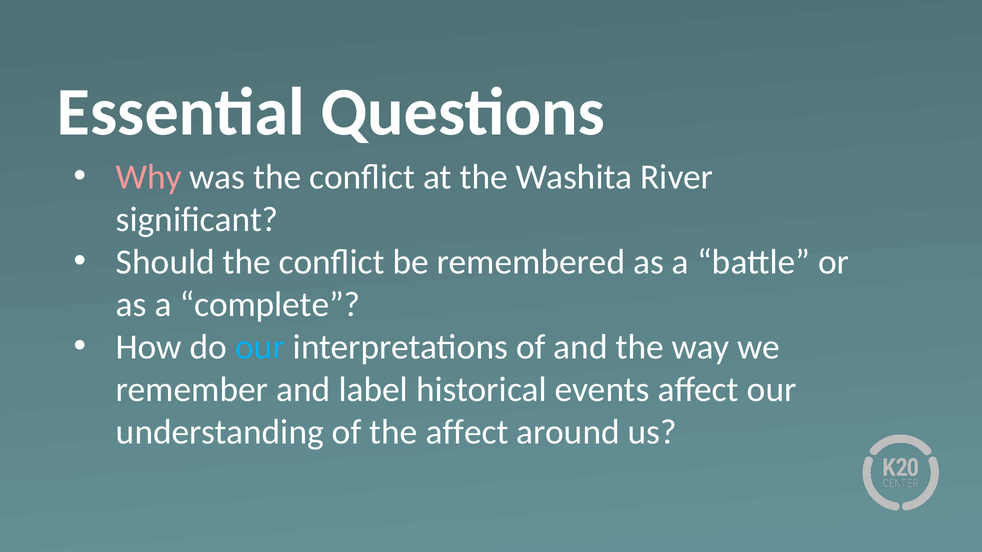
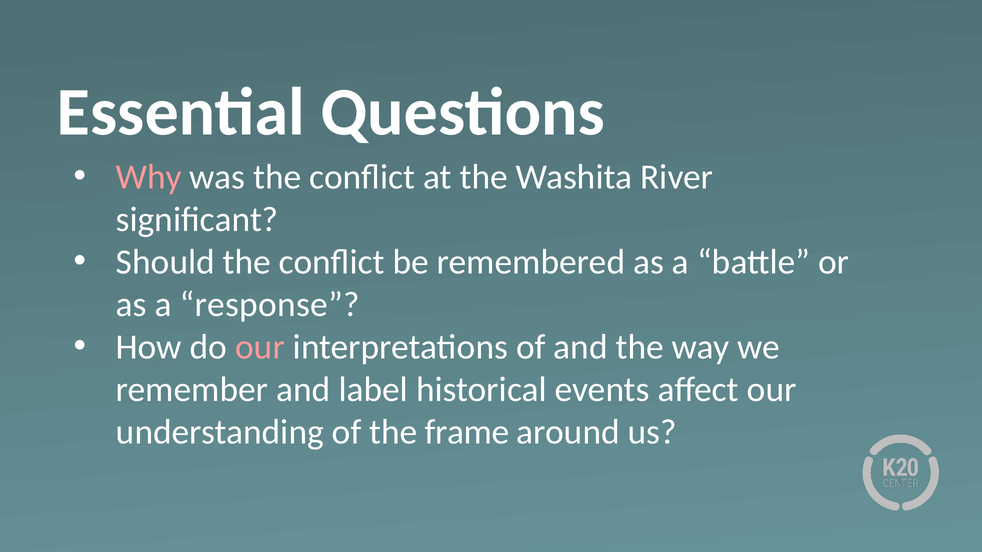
complete: complete -> response (270, 305)
our colour: light blue -> pink (260, 347)
the affect: affect -> frame (467, 432)
